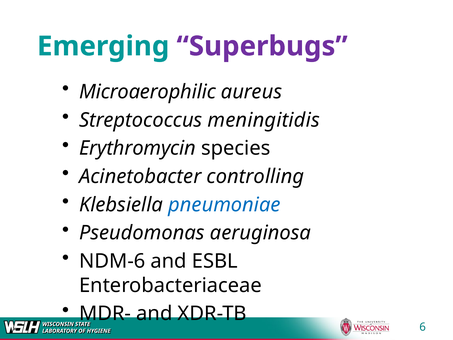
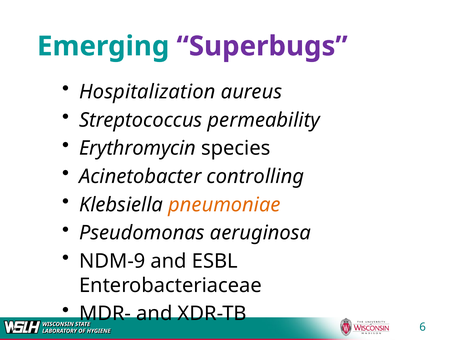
Microaerophilic: Microaerophilic -> Hospitalization (147, 92)
meningitidis: meningitidis -> permeability (264, 120)
pneumoniae colour: blue -> orange (224, 205)
NDM-6: NDM-6 -> NDM-9 (112, 261)
